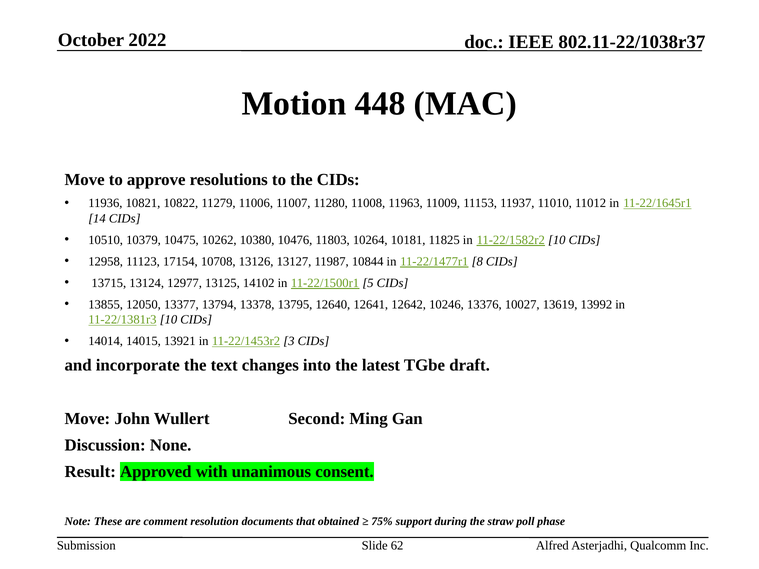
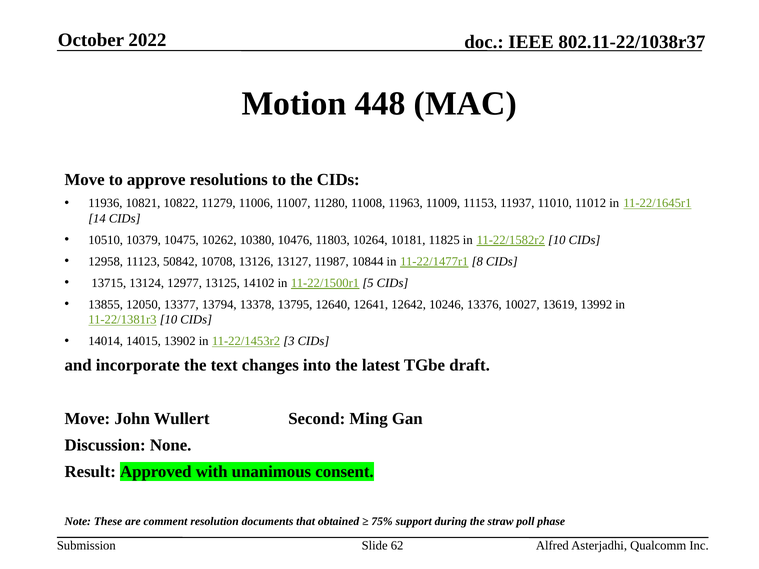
17154: 17154 -> 50842 (180, 262)
13921: 13921 -> 13902 (180, 341)
